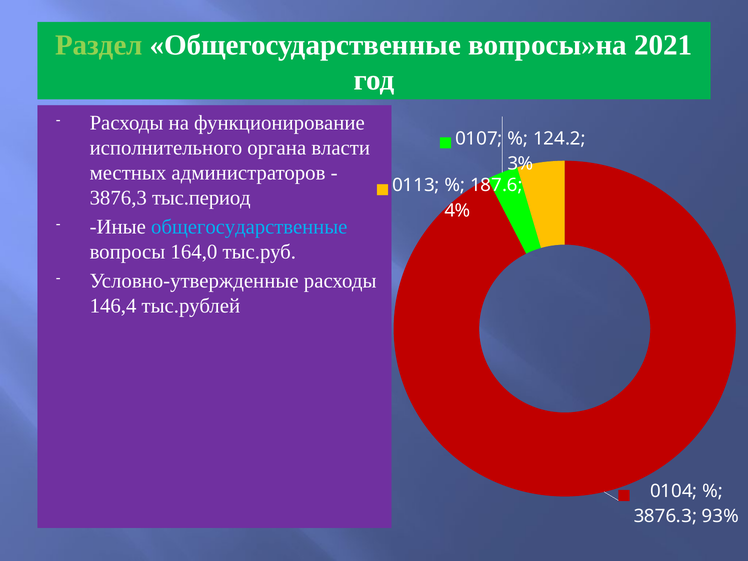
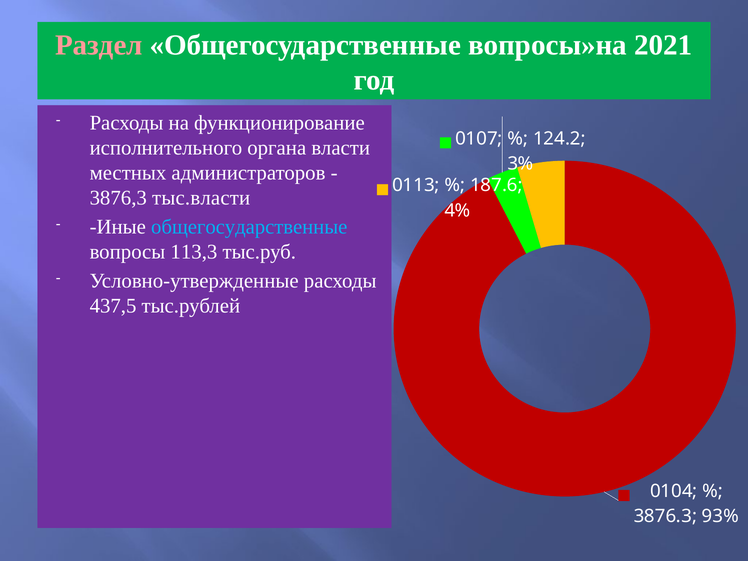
Раздел colour: light green -> pink (99, 45)
тыс.период: тыс.период -> тыс.власти (201, 198)
164,0: 164,0 -> 113,3 (194, 252)
146,4: 146,4 -> 437,5 (113, 306)
